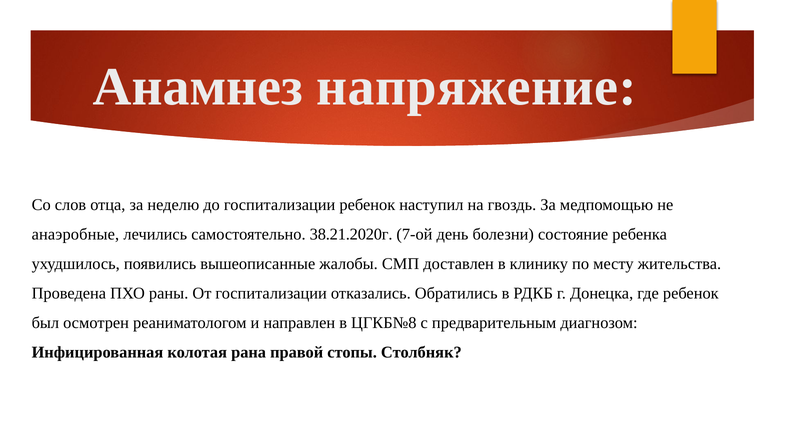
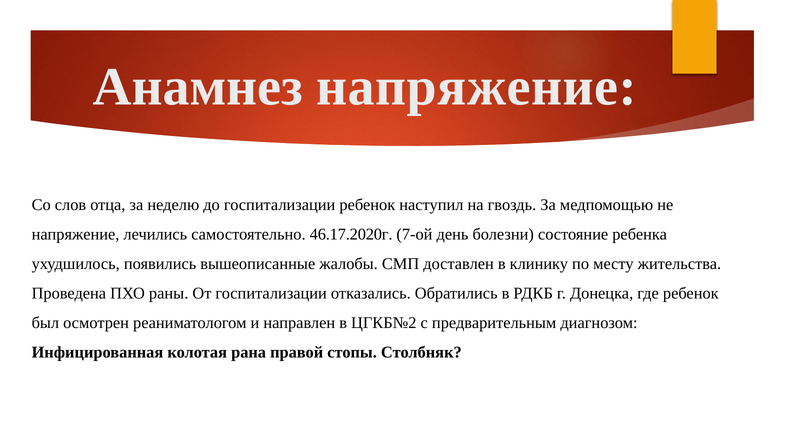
анаэробные: анаэробные -> напряжение (76, 234)
38.21.2020г: 38.21.2020г -> 46.17.2020г (351, 234)
ЦГКБ№8: ЦГКБ№8 -> ЦГКБ№2 (384, 323)
